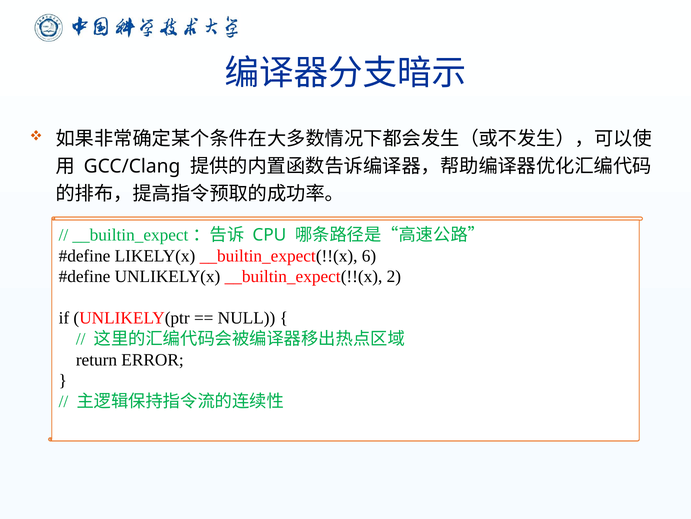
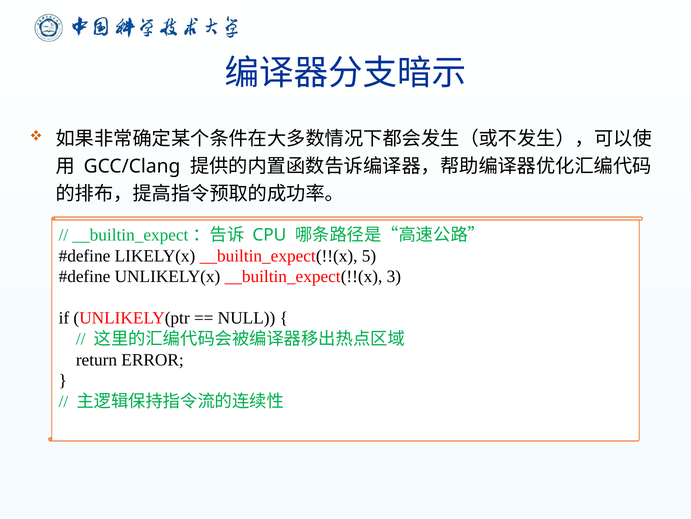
6: 6 -> 5 (369, 256)
2: 2 -> 3 (394, 276)
